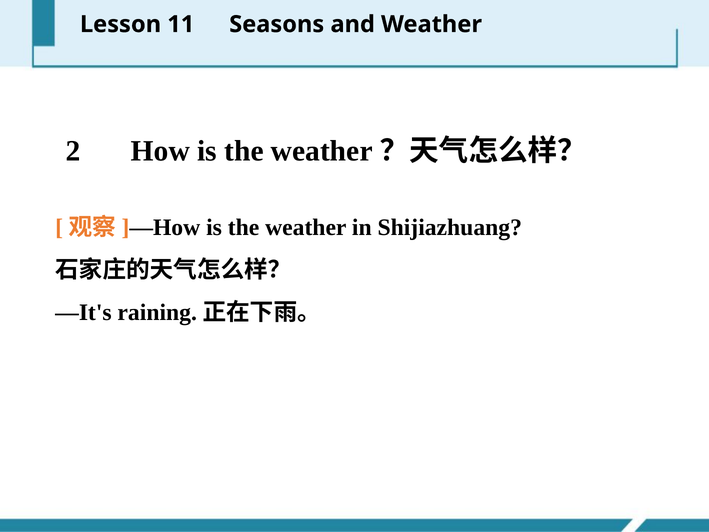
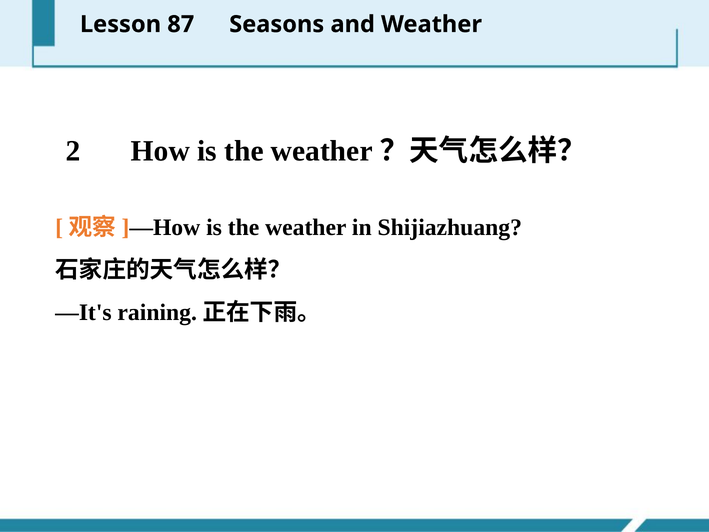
11: 11 -> 87 (181, 24)
